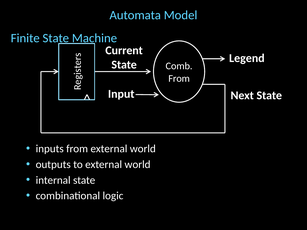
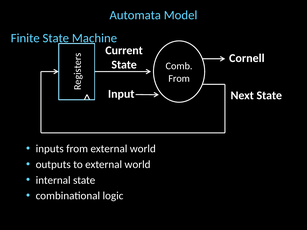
Legend: Legend -> Cornell (247, 58)
